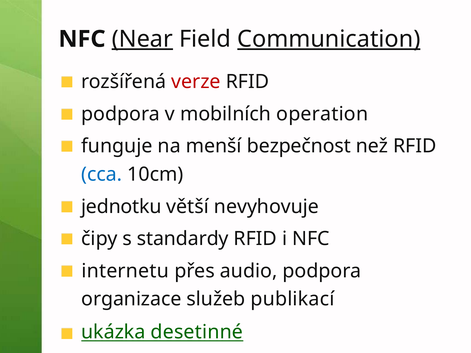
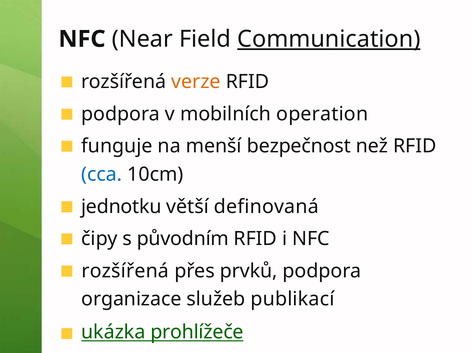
Near underline: present -> none (142, 39)
verze colour: red -> orange (196, 82)
nevyhovuje: nevyhovuje -> definovaná (266, 207)
standardy: standardy -> původním (183, 239)
internetu: internetu -> rozšířená (125, 271)
audio: audio -> prvků (249, 271)
desetinné: desetinné -> prohlížeče (197, 332)
